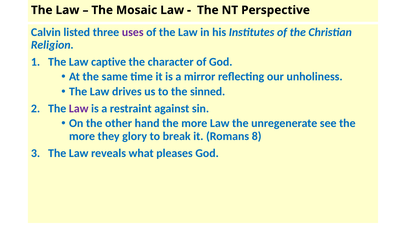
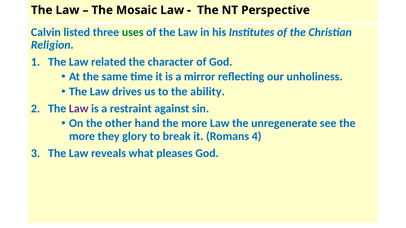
uses colour: purple -> green (133, 32)
captive: captive -> related (109, 62)
sinned: sinned -> ability (208, 92)
8: 8 -> 4 (257, 136)
